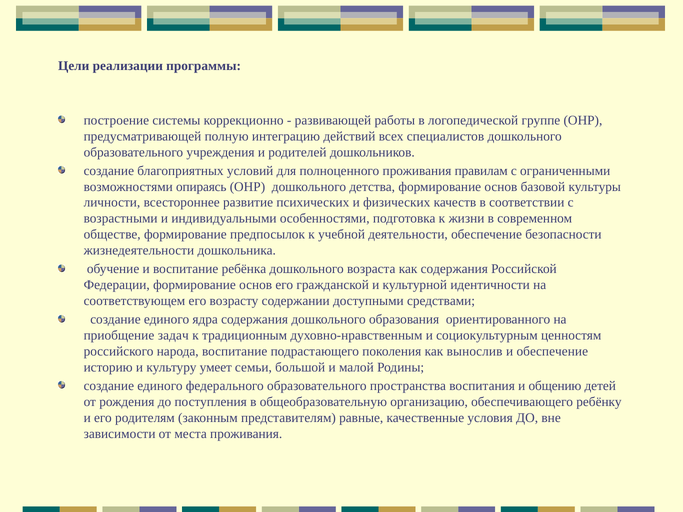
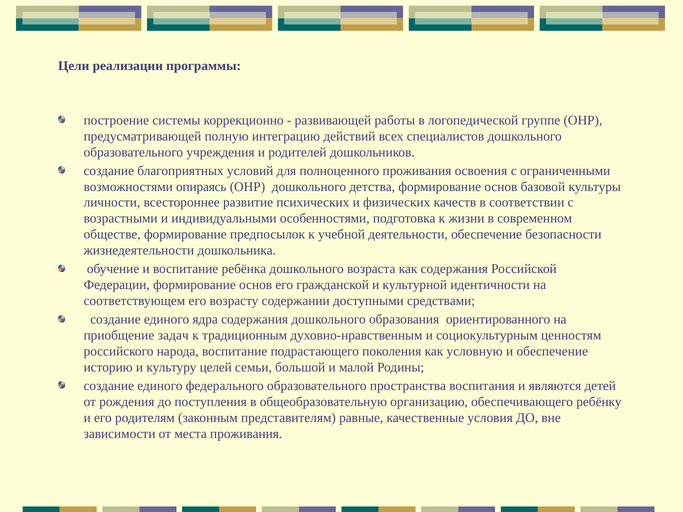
правилам: правилам -> освоения (481, 171)
вынослив: вынослив -> условную (475, 352)
умеет: умеет -> целей (216, 367)
общению: общению -> являются (555, 386)
